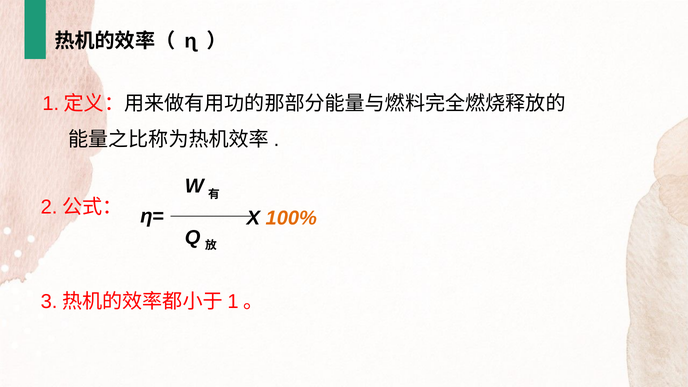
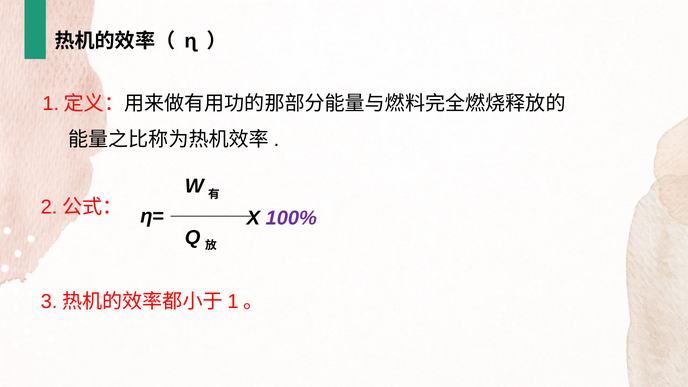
100% colour: orange -> purple (291, 218)
